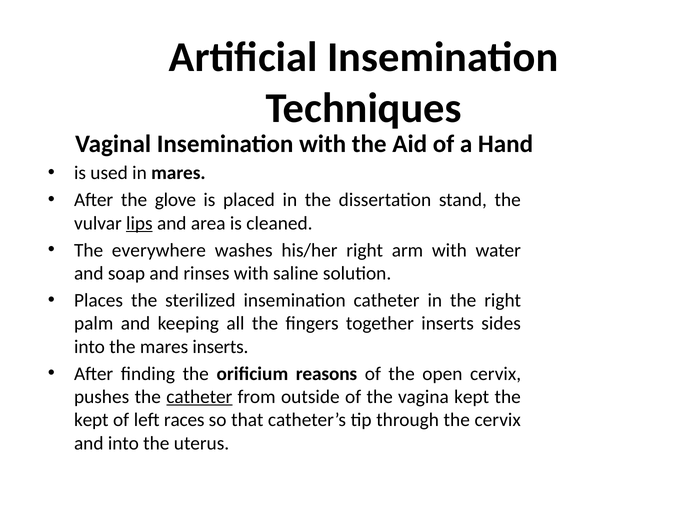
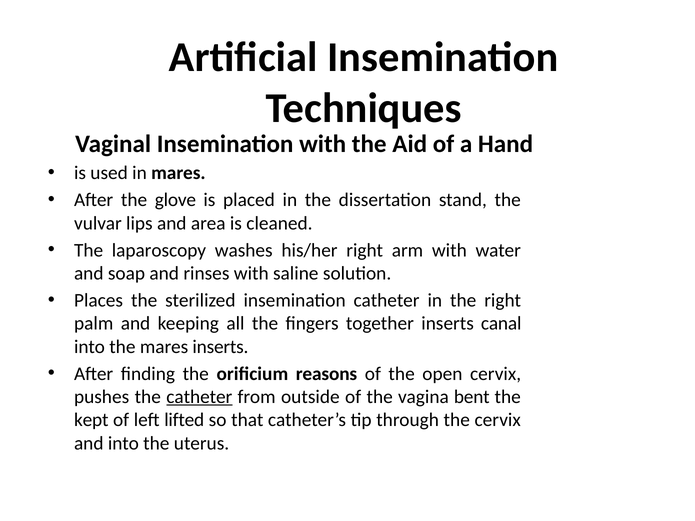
lips underline: present -> none (139, 223)
everywhere: everywhere -> laparoscopy (159, 250)
sides: sides -> canal (501, 324)
vagina kept: kept -> bent (472, 397)
races: races -> lifted (184, 420)
